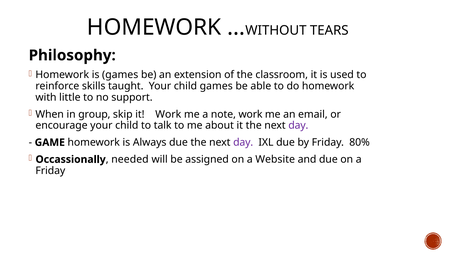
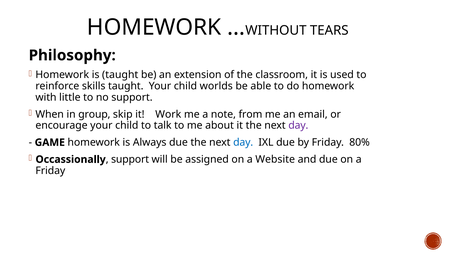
is games: games -> taught (120, 75)
child games: games -> worlds (216, 86)
note work: work -> from (250, 114)
day colour: purple -> blue (243, 142)
needed: needed -> support (130, 159)
